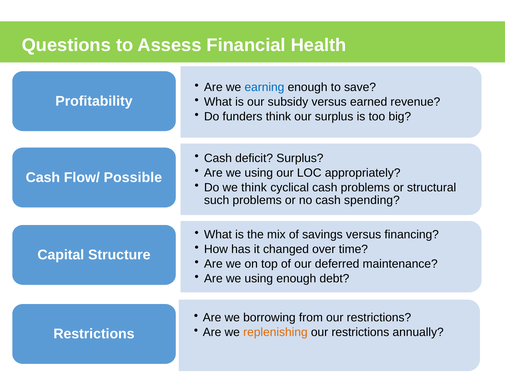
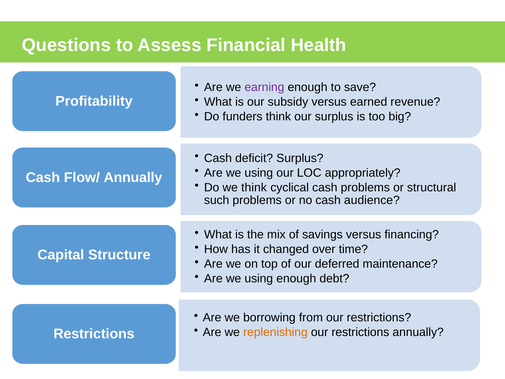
earning colour: blue -> purple (264, 87)
Flow/ Possible: Possible -> Annually (133, 177)
spending: spending -> audience (372, 200)
